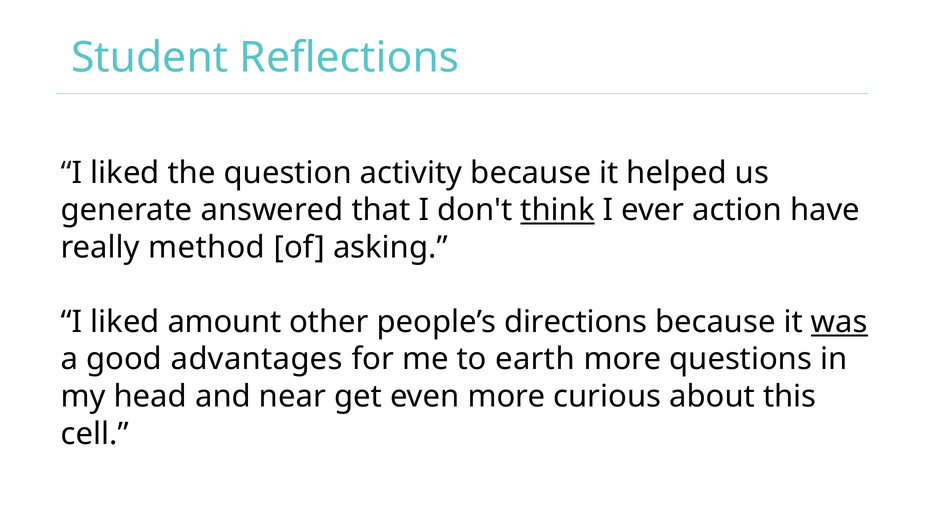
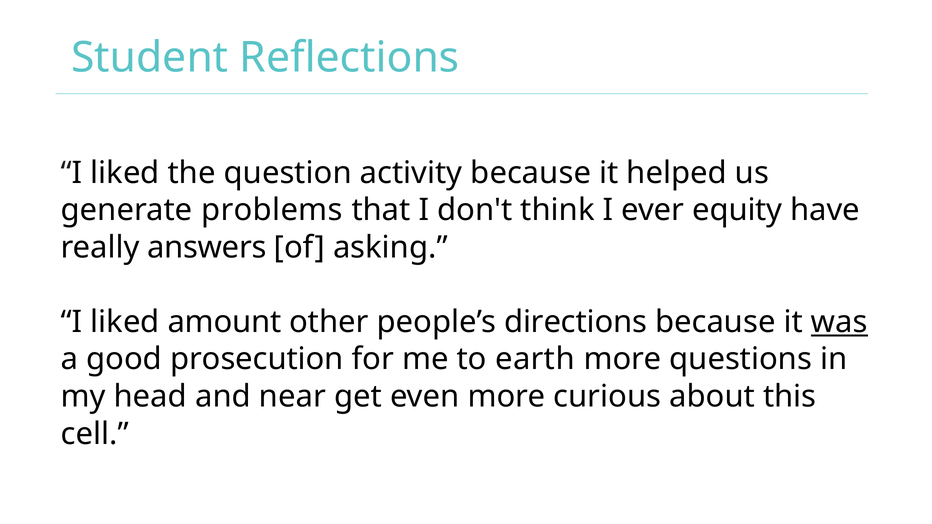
answered: answered -> problems (272, 210)
think underline: present -> none (557, 210)
action: action -> equity (737, 210)
method: method -> answers (207, 248)
advantages: advantages -> prosecution (257, 359)
